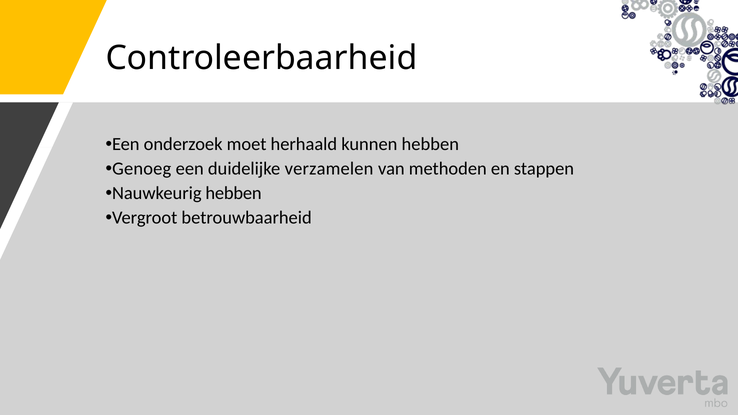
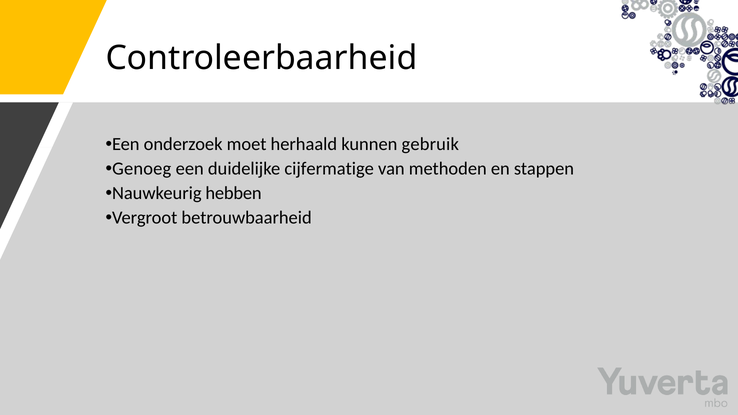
kunnen hebben: hebben -> gebruik (430, 144)
verzamelen: verzamelen -> cijfermatige (329, 169)
